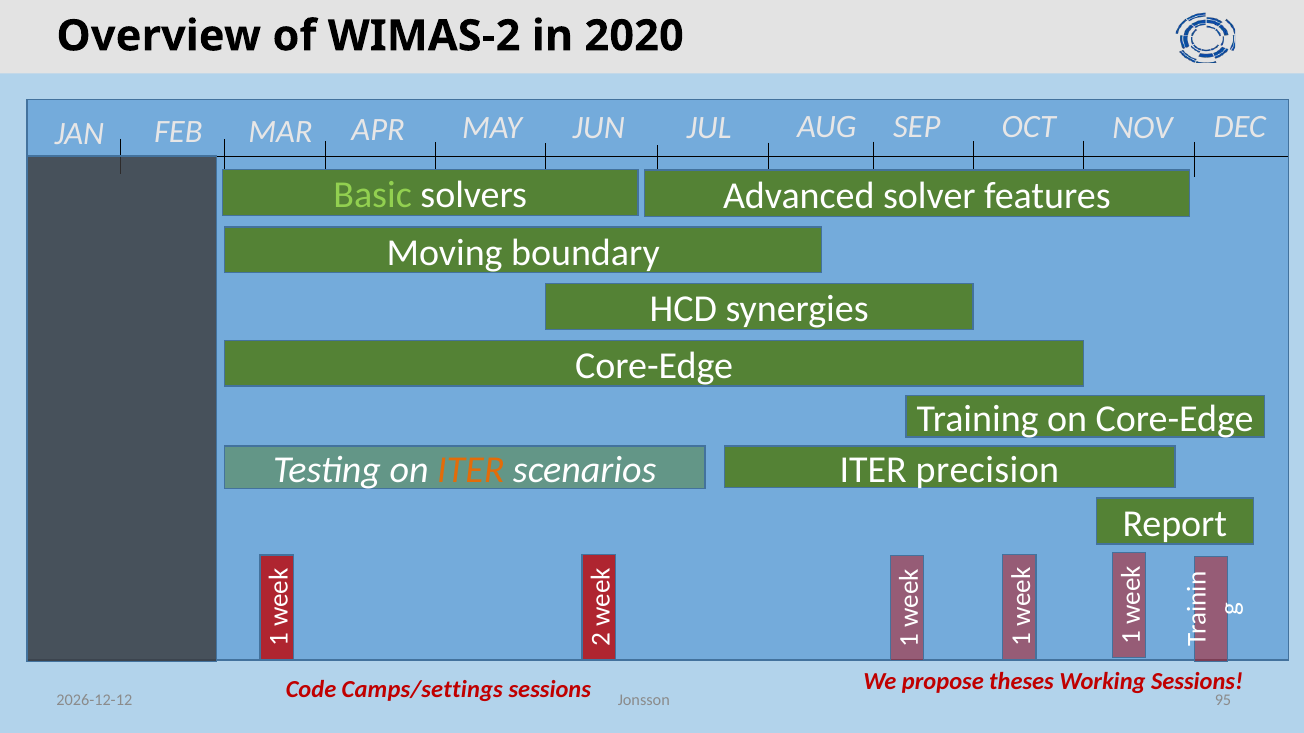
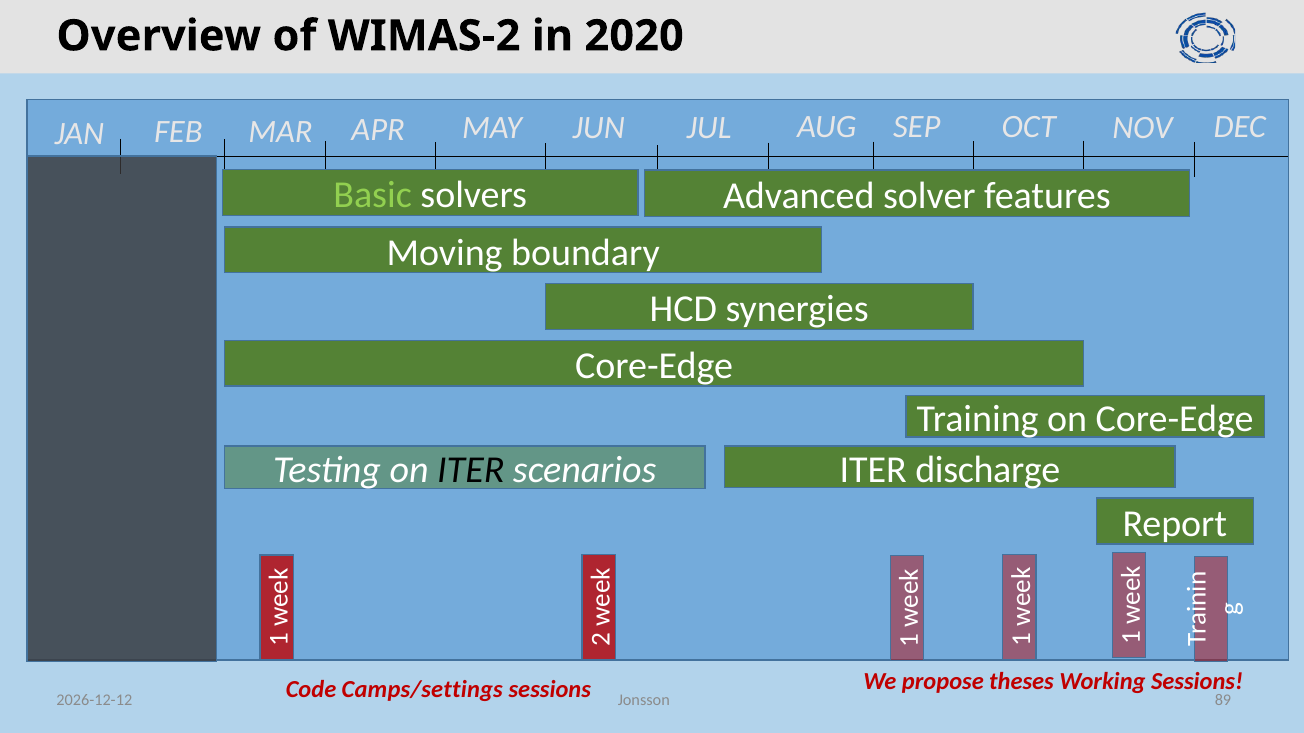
precision: precision -> discharge (988, 470)
ITER colour: orange -> black (471, 470)
95: 95 -> 89 (1223, 700)
